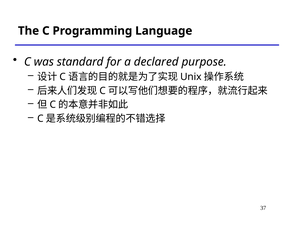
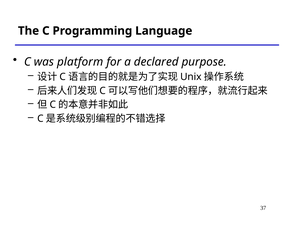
standard: standard -> platform (80, 62)
